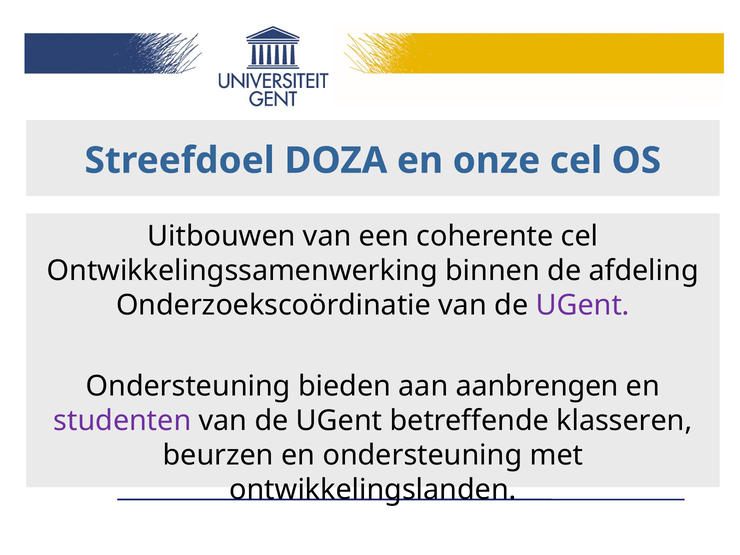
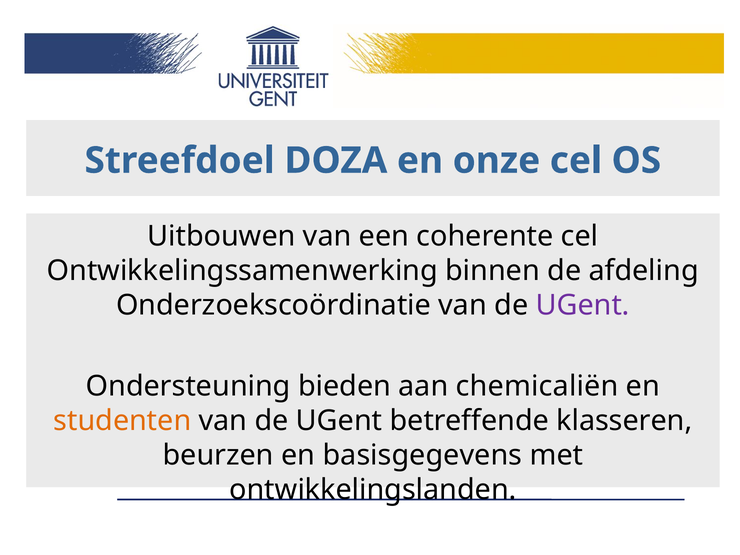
aanbrengen: aanbrengen -> chemicaliën (537, 386)
studenten colour: purple -> orange (122, 421)
en ondersteuning: ondersteuning -> basisgegevens (422, 455)
